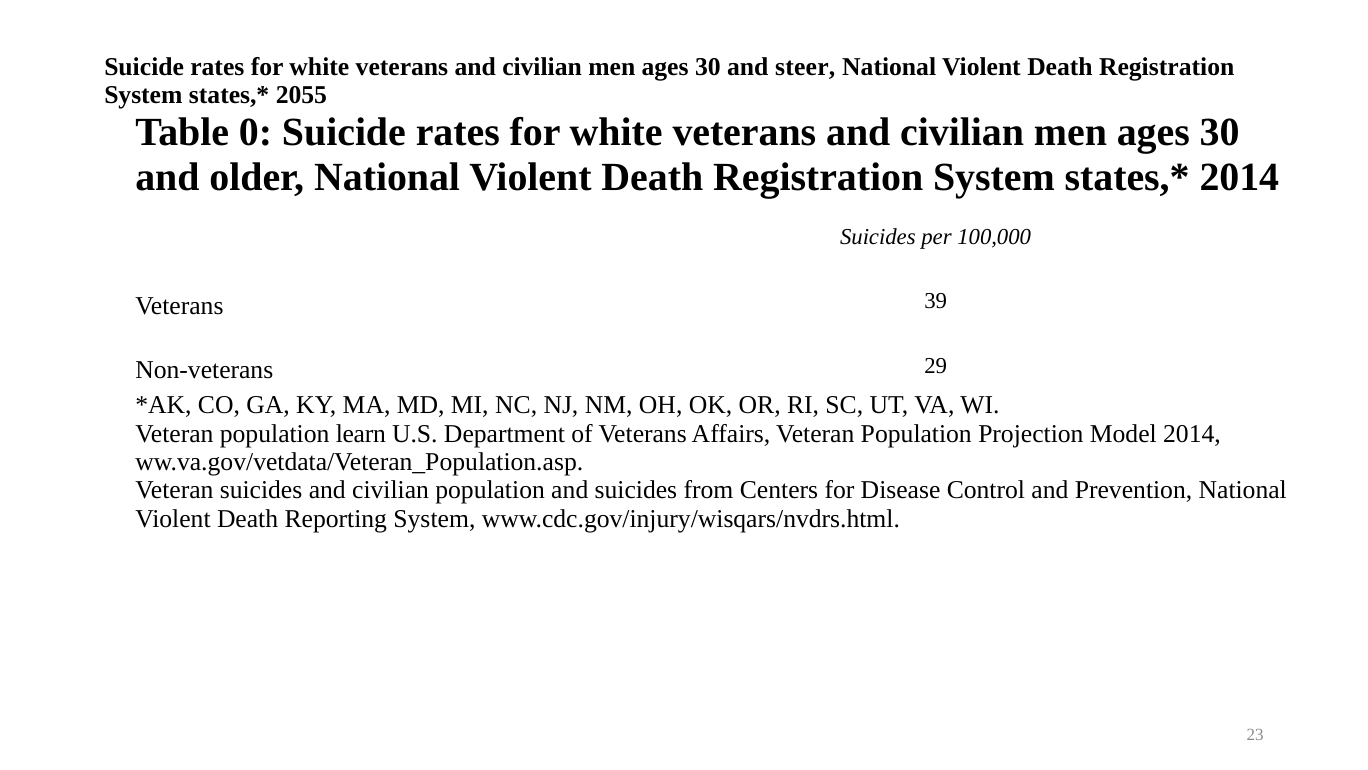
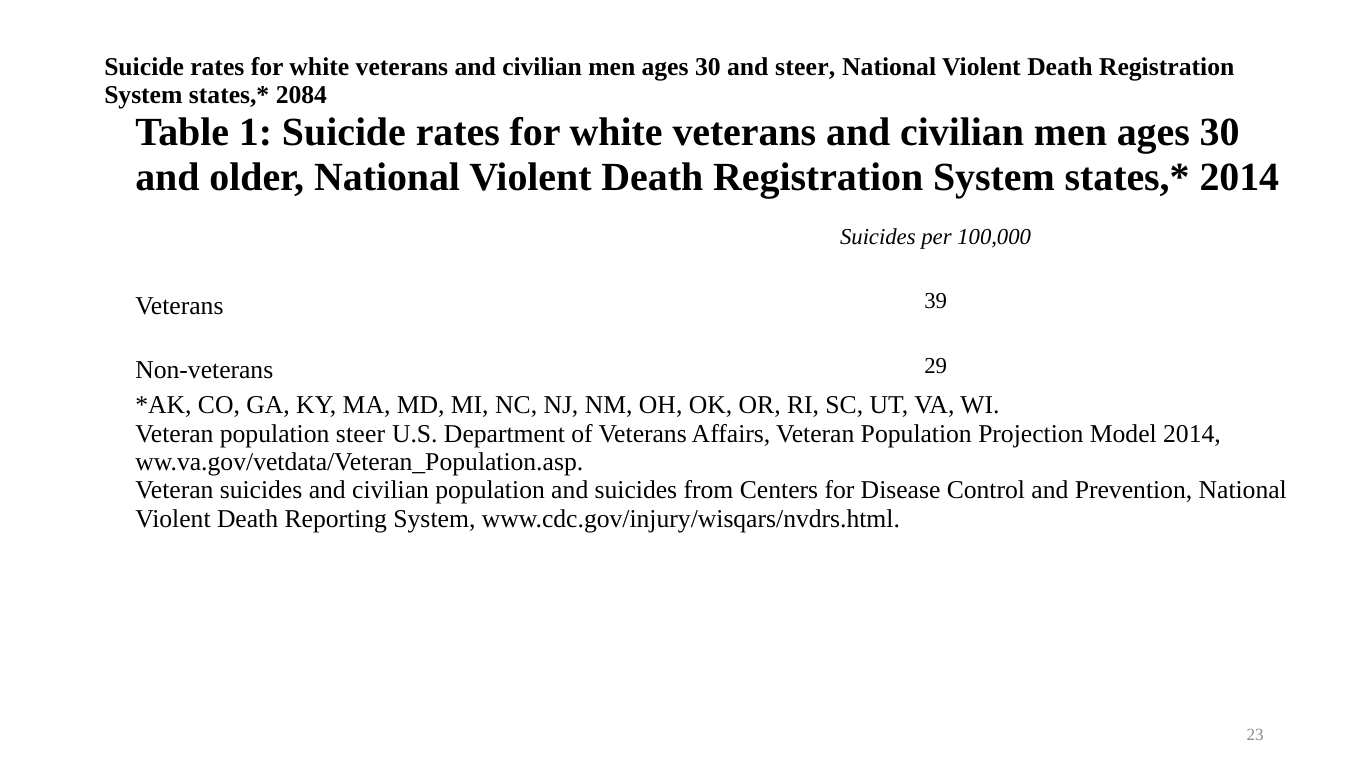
2055: 2055 -> 2084 (301, 95)
0: 0 -> 1 (256, 133)
population learn: learn -> steer (361, 433)
